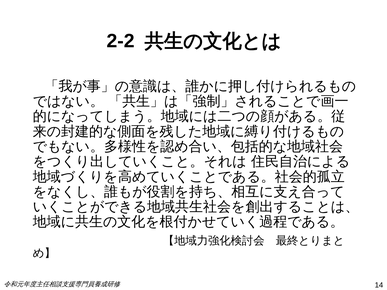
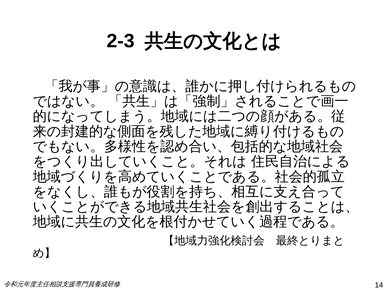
2-2: 2-2 -> 2-3 (121, 41)
